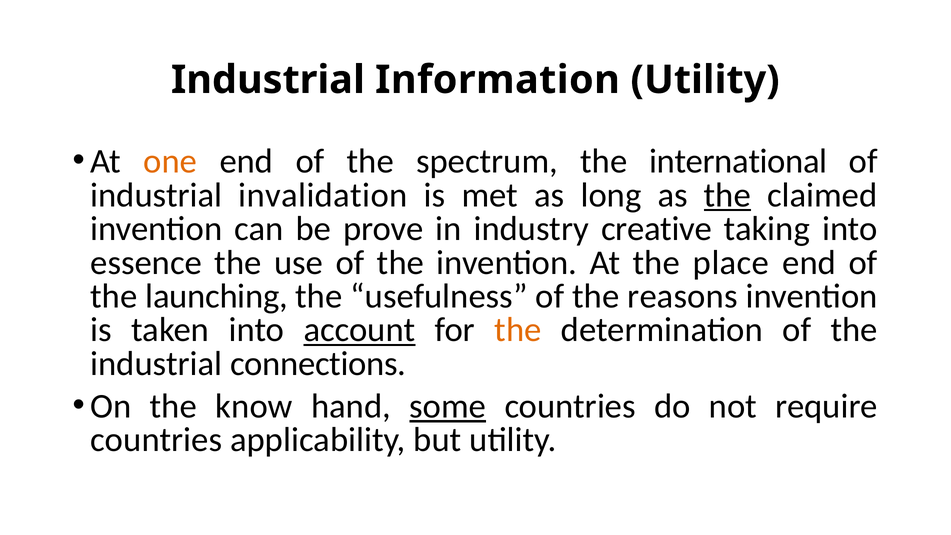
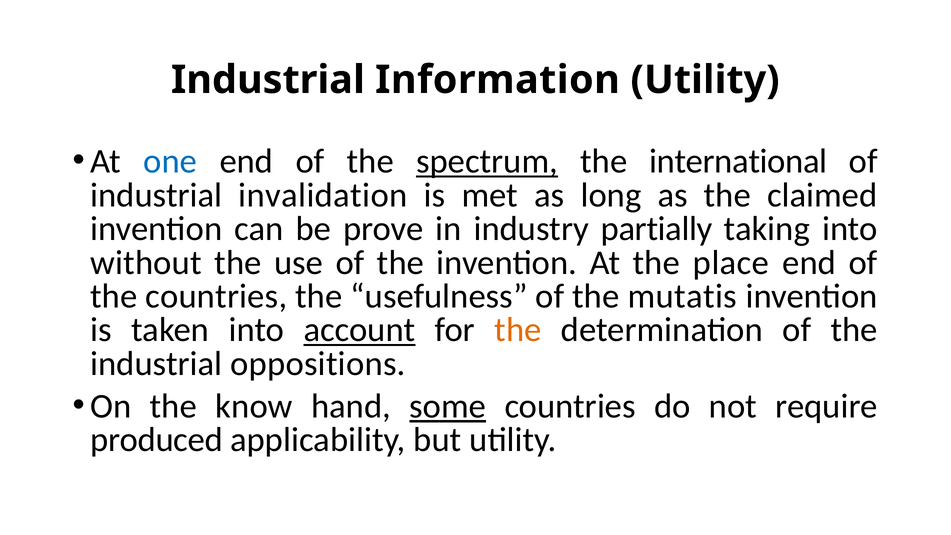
one colour: orange -> blue (170, 161)
spectrum underline: none -> present (487, 161)
the underline: present -> none (727, 195)
creative: creative -> partially (657, 229)
essence: essence -> without (146, 263)
the launching: launching -> countries (216, 296)
reasons: reasons -> mutatis (682, 296)
connections: connections -> oppositions (318, 364)
countries: countries -> produced (156, 440)
